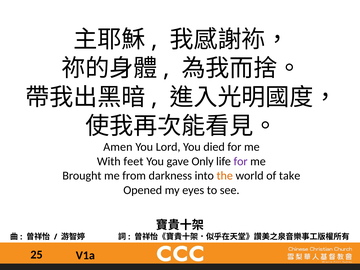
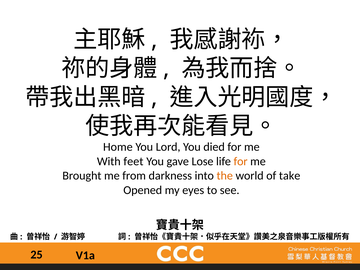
Amen: Amen -> Home (118, 147)
Only: Only -> Lose (203, 161)
for colour: purple -> orange (241, 161)
